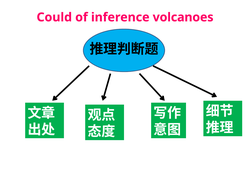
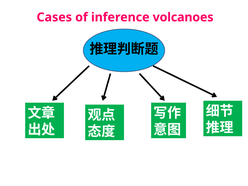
Could: Could -> Cases (54, 17)
